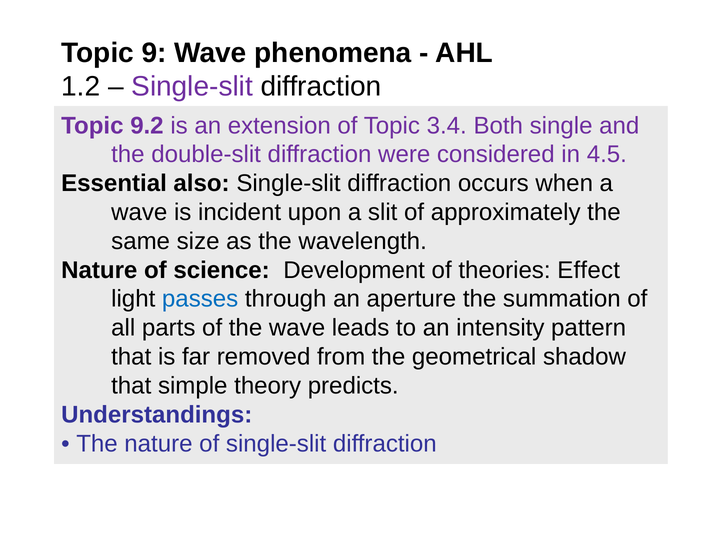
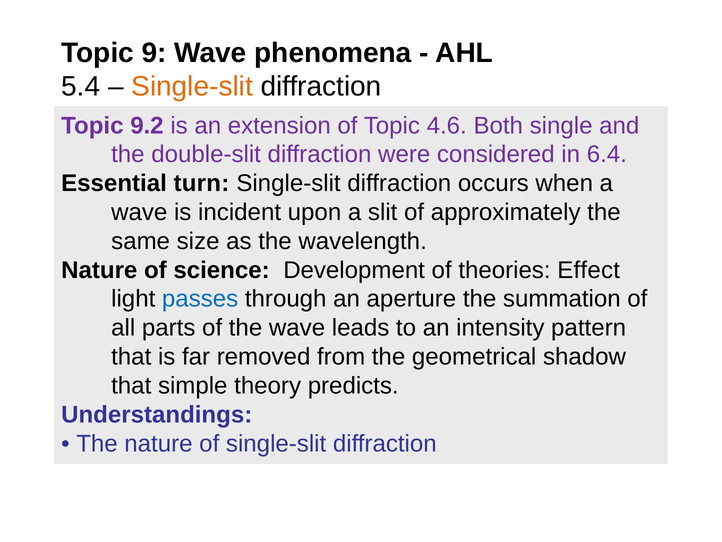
1.2: 1.2 -> 5.4 (81, 87)
Single-slit colour: purple -> orange (192, 87)
3.4: 3.4 -> 4.6 (447, 125)
4.5: 4.5 -> 6.4 (607, 154)
also: also -> turn (201, 183)
